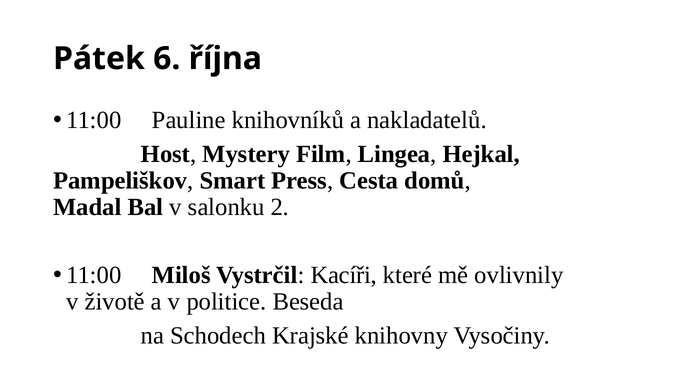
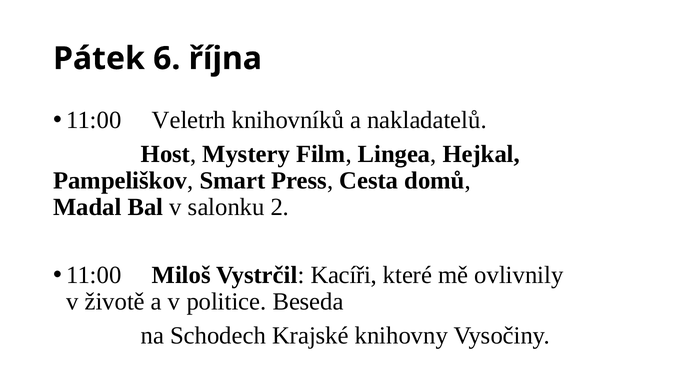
Pauline: Pauline -> Veletrh (189, 120)
